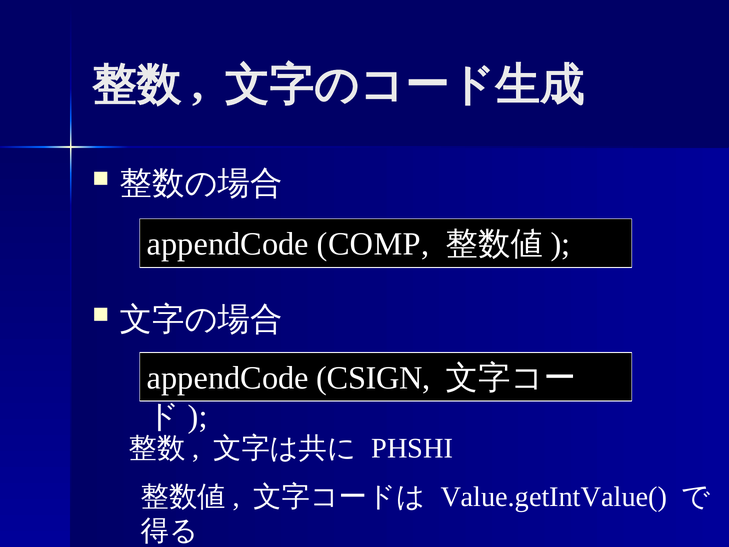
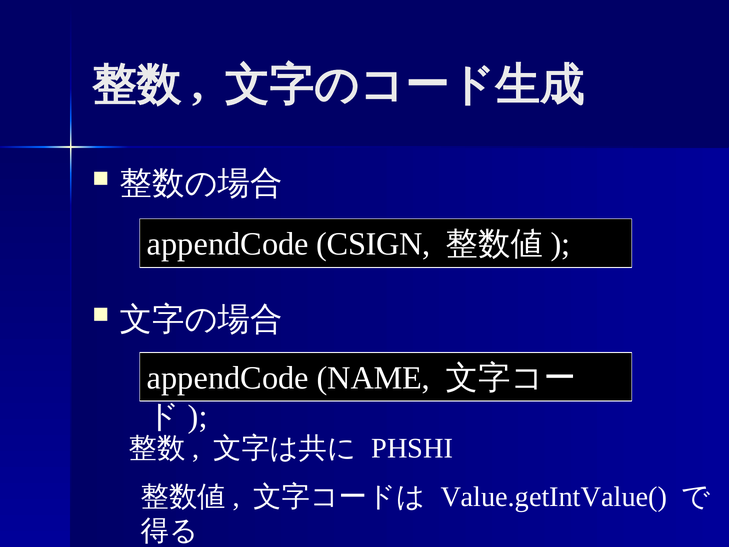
COMP: COMP -> CSIGN (373, 244)
CSIGN: CSIGN -> NAME (373, 378)
